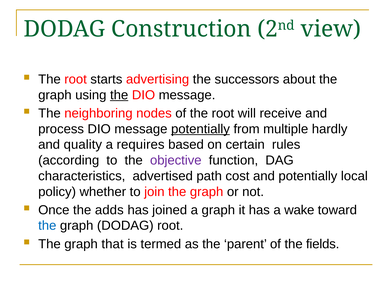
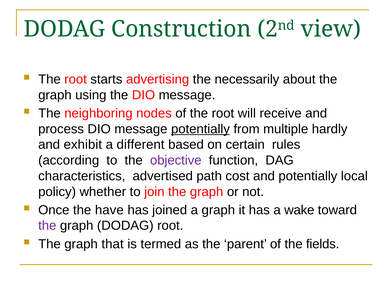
successors: successors -> necessarily (247, 79)
the underline: present -> none (119, 95)
quality: quality -> exhibit (83, 145)
requires: requires -> different (141, 145)
adds: adds -> have (109, 210)
the colour: blue -> purple (47, 226)
